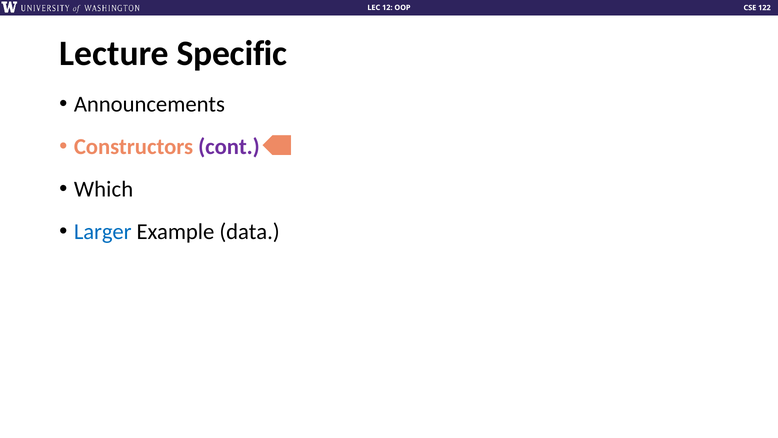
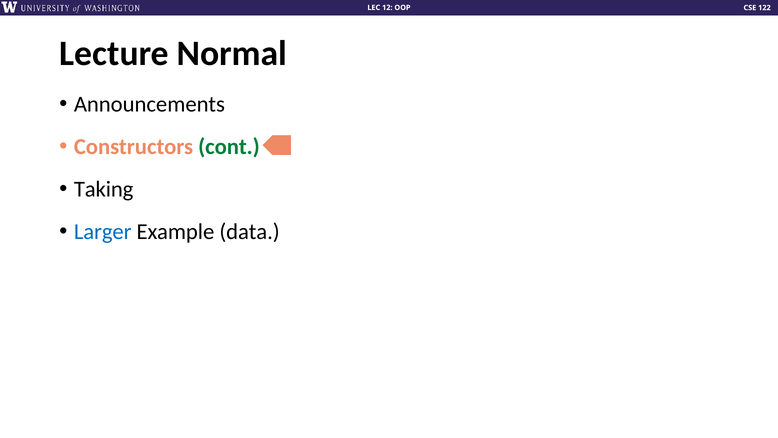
Specific: Specific -> Normal (232, 53)
cont colour: purple -> green (229, 147)
Which: Which -> Taking (104, 189)
